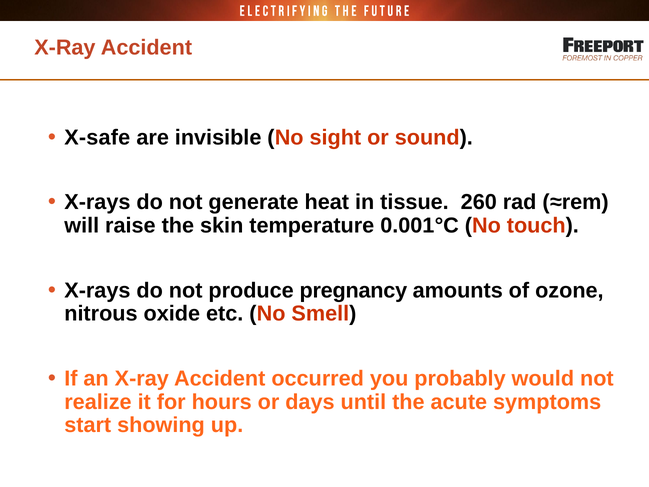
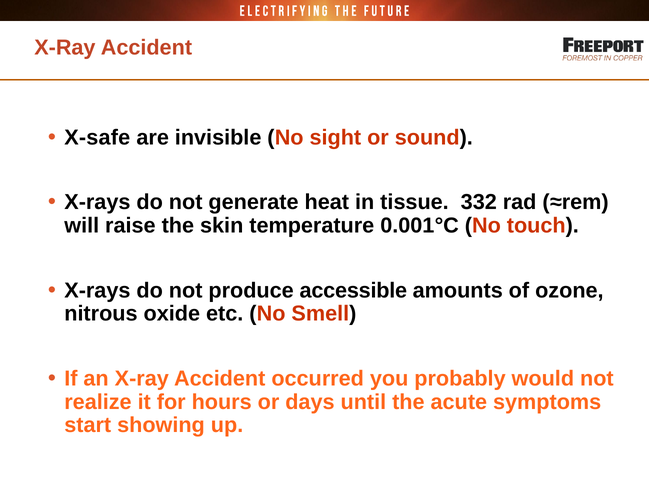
260: 260 -> 332 (479, 202)
pregnancy: pregnancy -> accessible (353, 290)
